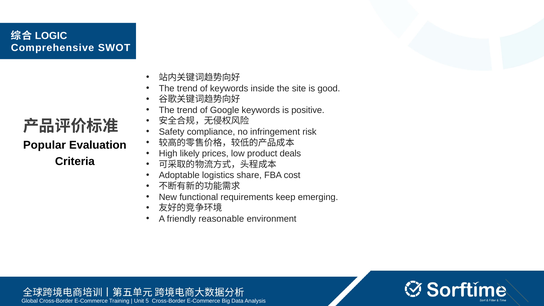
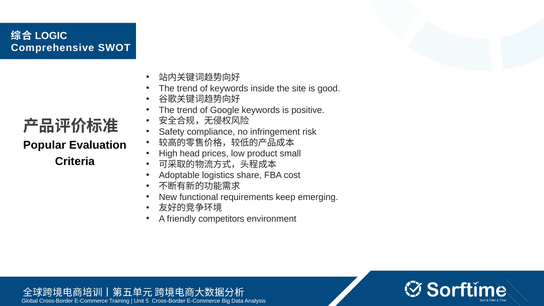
likely: likely -> head (190, 154)
deals: deals -> small (290, 154)
reasonable: reasonable -> competitors (221, 219)
